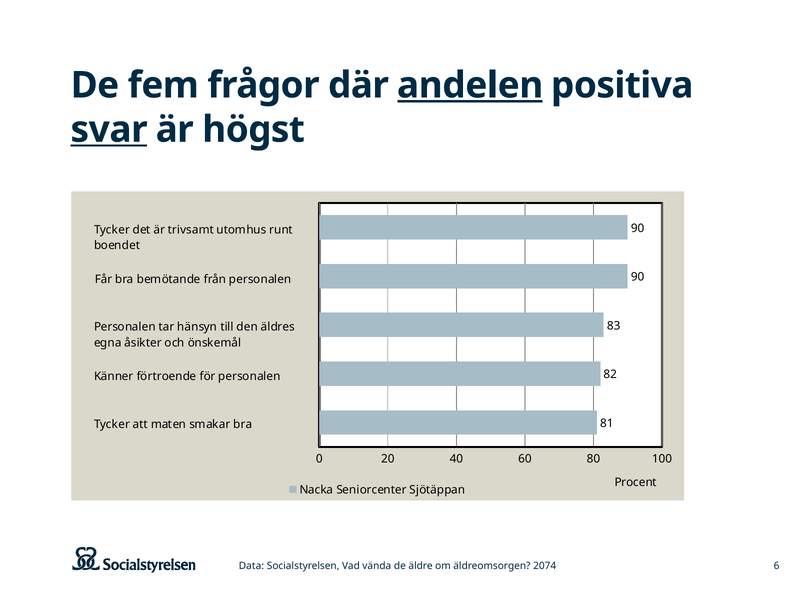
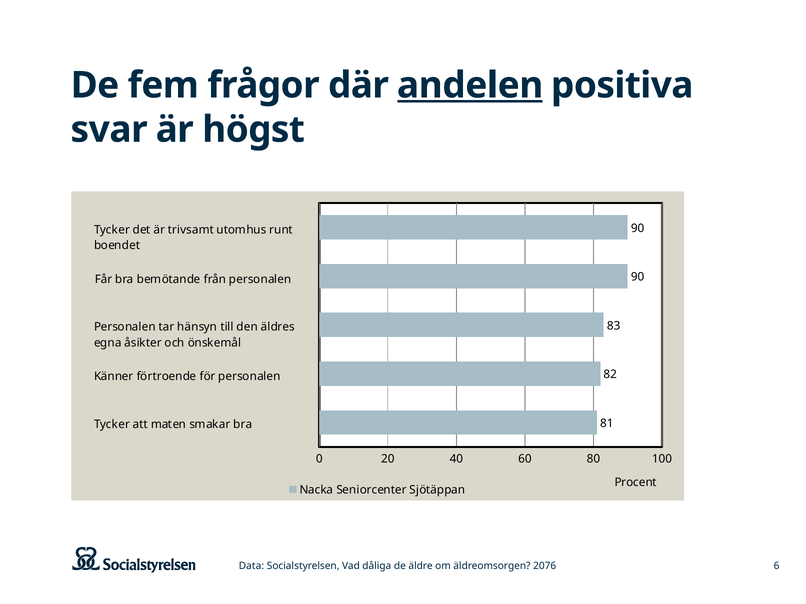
svar underline: present -> none (109, 130)
vända: vända -> dåliga (377, 567)
2074: 2074 -> 2076 (545, 567)
